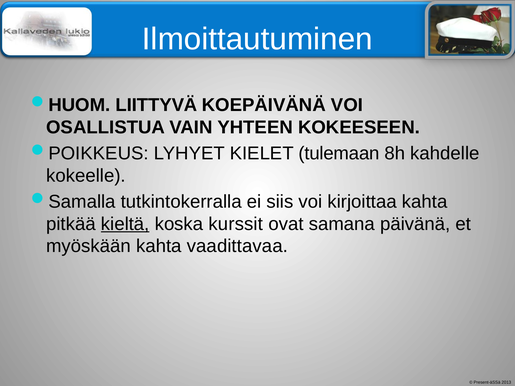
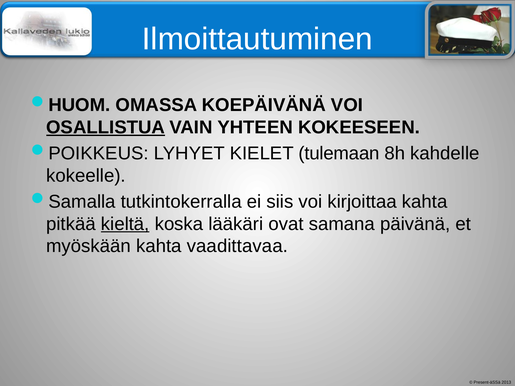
LIITTYVÄ: LIITTYVÄ -> OMASSA (156, 105)
OSALLISTUA underline: none -> present (106, 127)
kurssit: kurssit -> lääkäri (236, 224)
